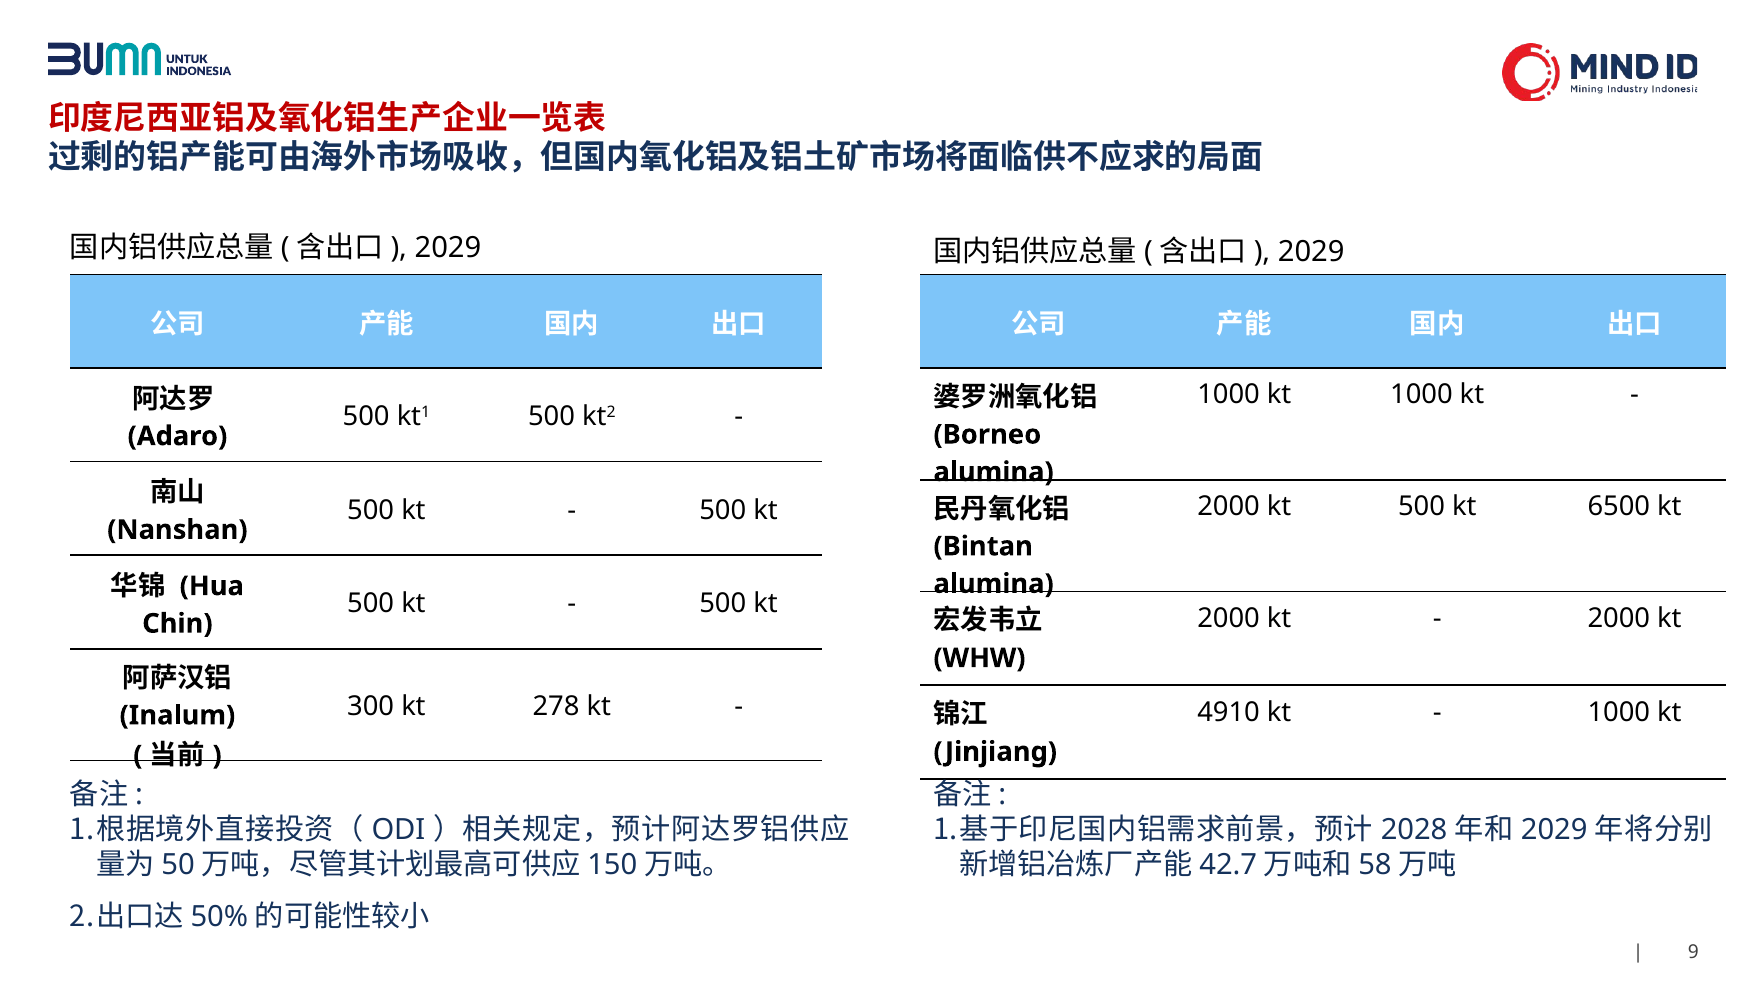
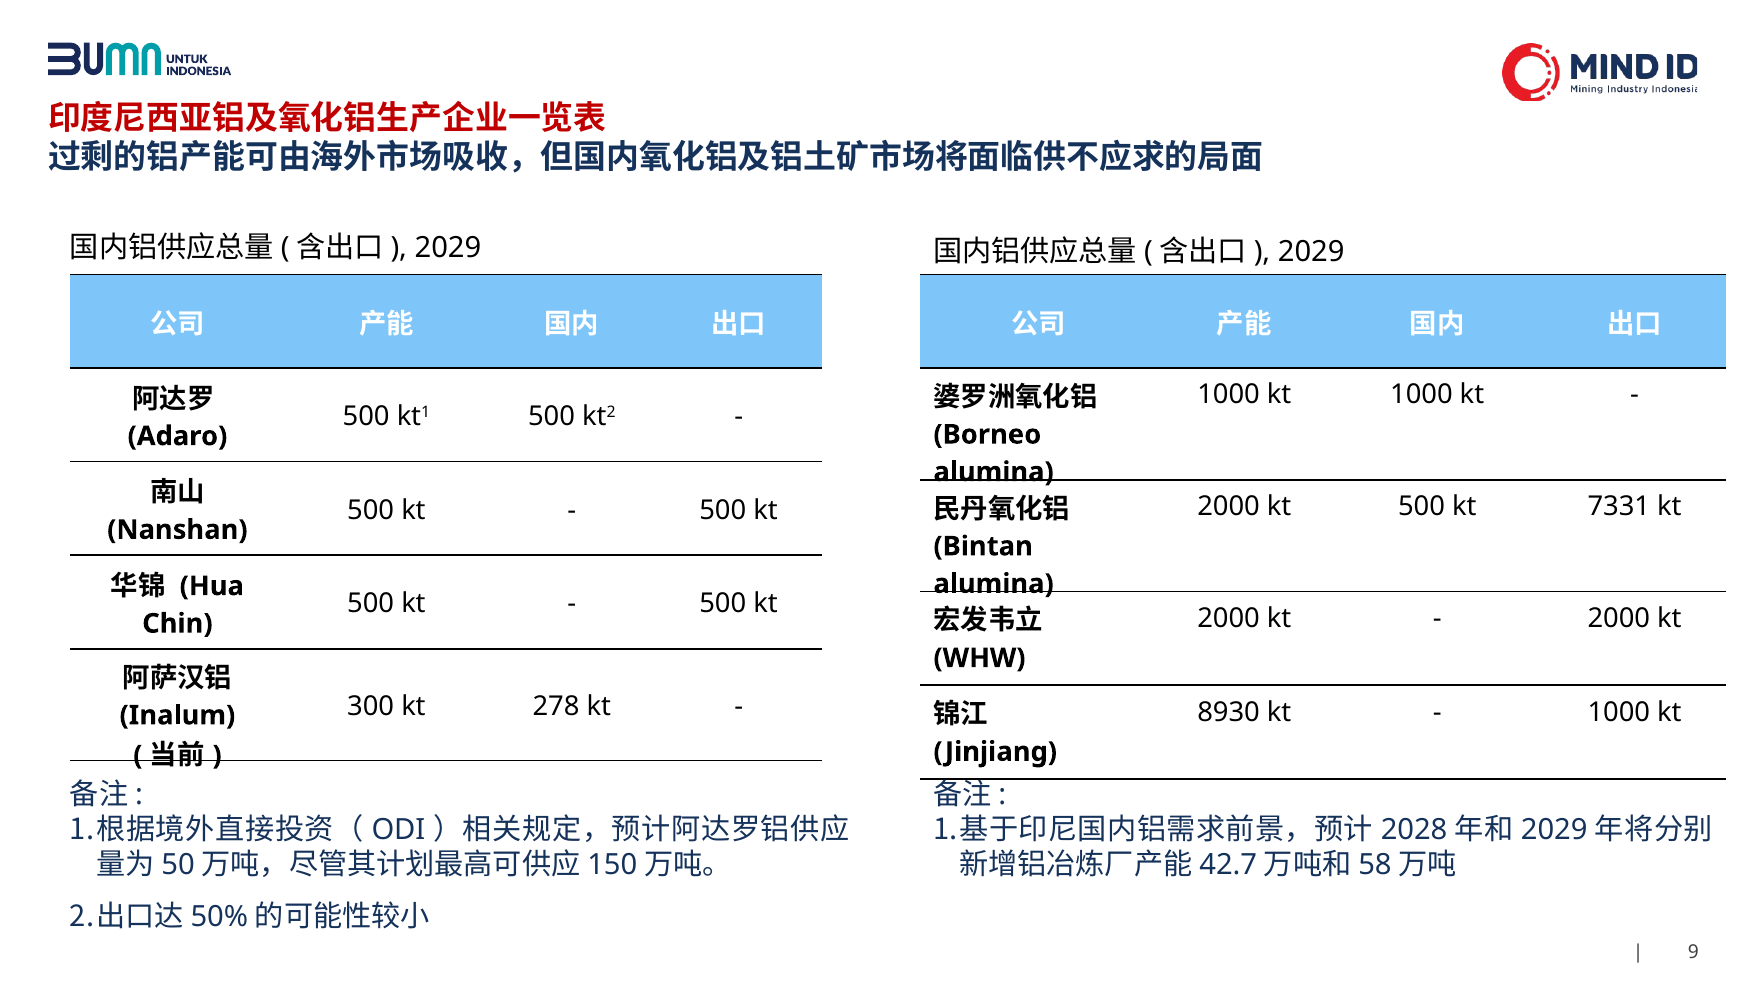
6500: 6500 -> 7331 (1619, 506)
4910: 4910 -> 8930 (1229, 712)
